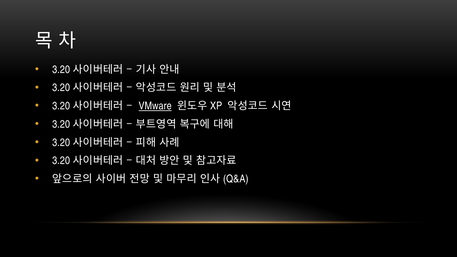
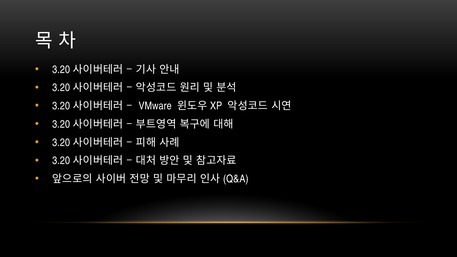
VMware underline: present -> none (155, 106)
